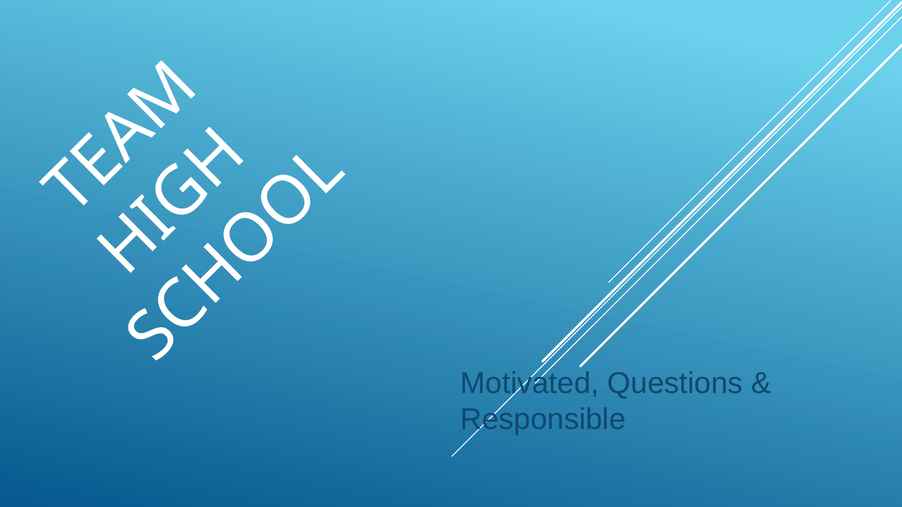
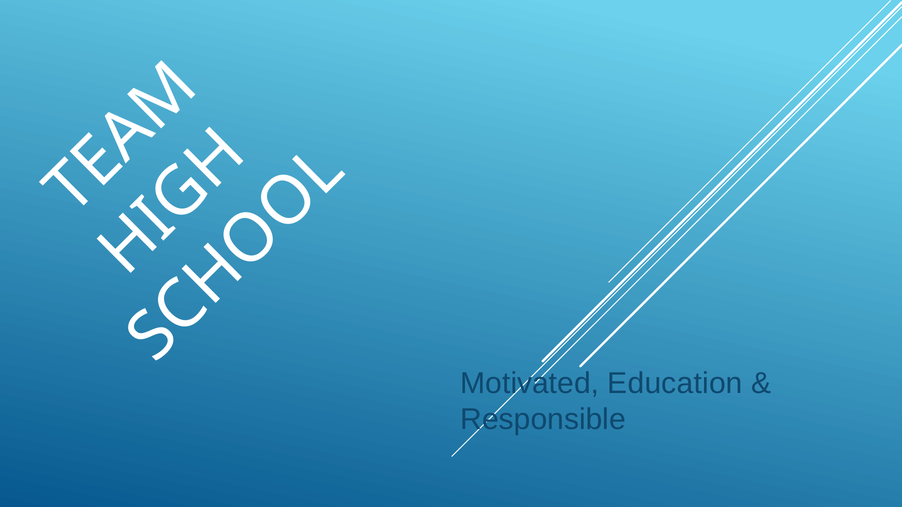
Questions: Questions -> Education (675, 384)
